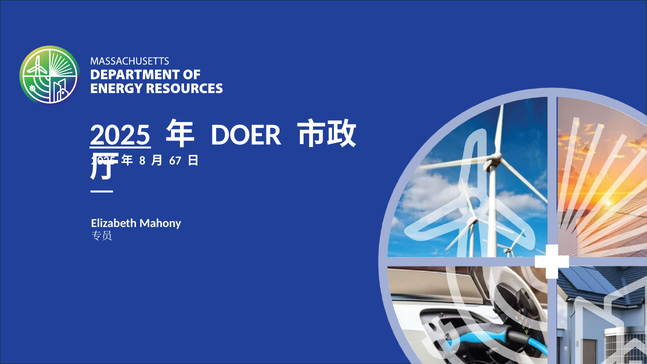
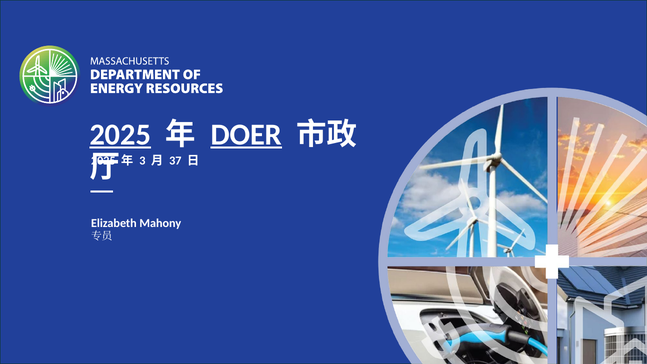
DOER underline: none -> present (246, 135)
8: 8 -> 3 (142, 160)
67: 67 -> 37 (175, 160)
